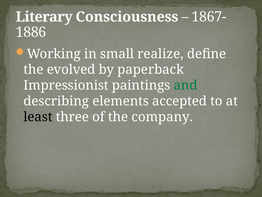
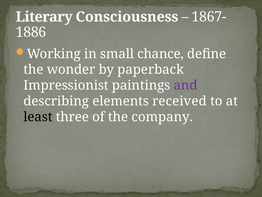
realize: realize -> chance (161, 54)
evolved: evolved -> wonder (71, 69)
and colour: green -> purple (186, 85)
accepted: accepted -> received (179, 101)
